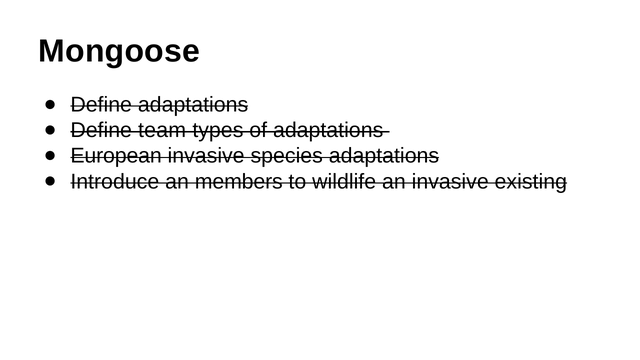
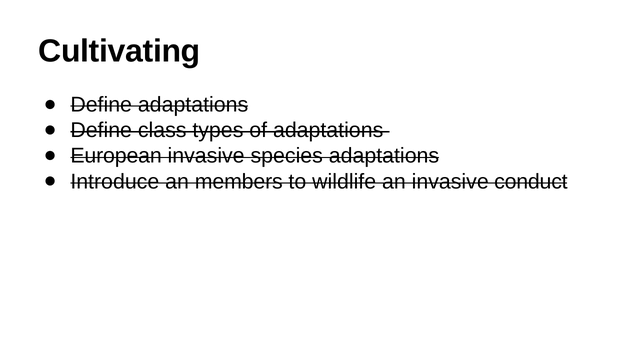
Mongoose: Mongoose -> Cultivating (119, 51)
team: team -> class (162, 130)
existing: existing -> conduct (531, 182)
